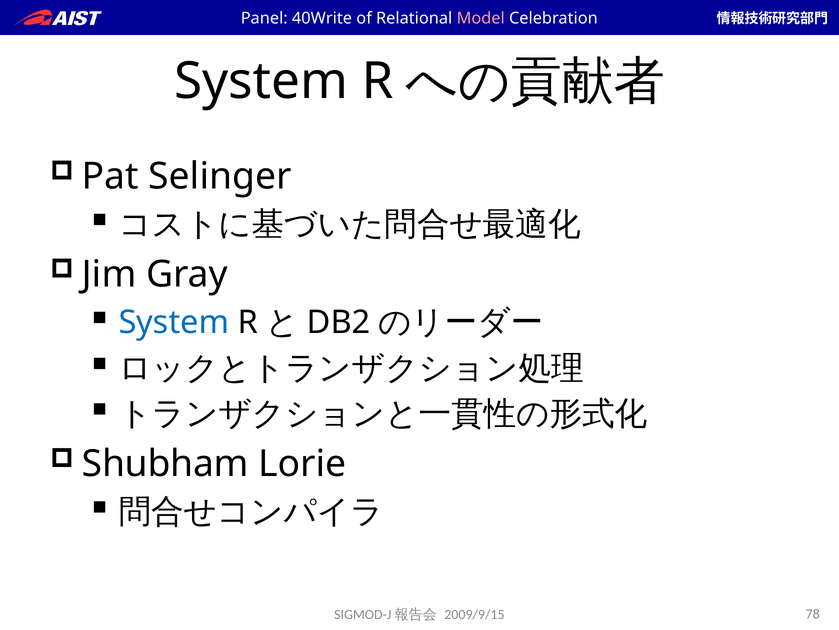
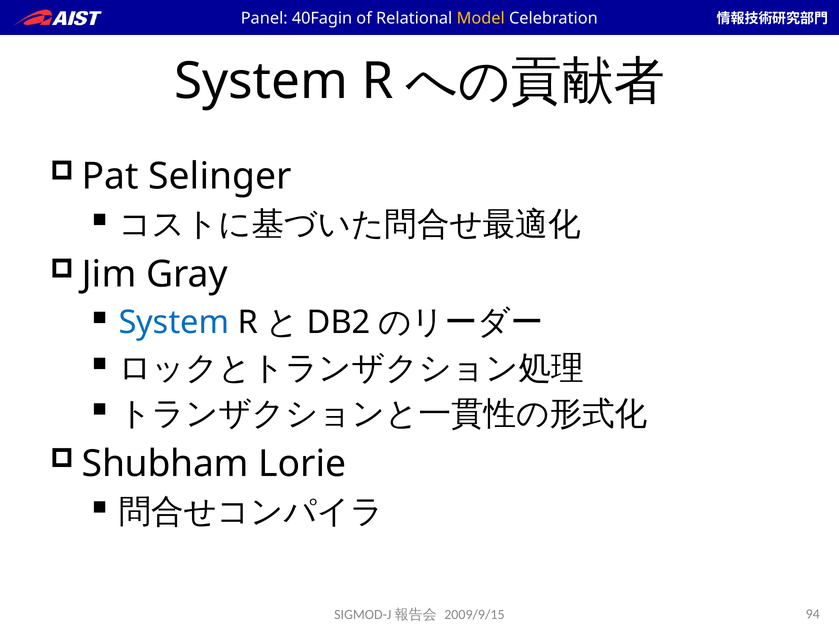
40Write: 40Write -> 40Fagin (322, 18)
Model colour: pink -> yellow (481, 18)
78: 78 -> 94 (813, 614)
